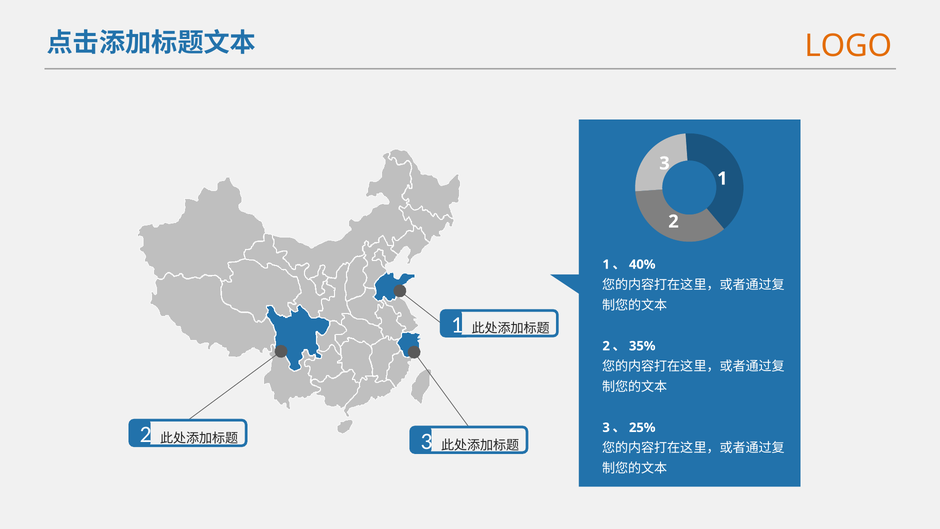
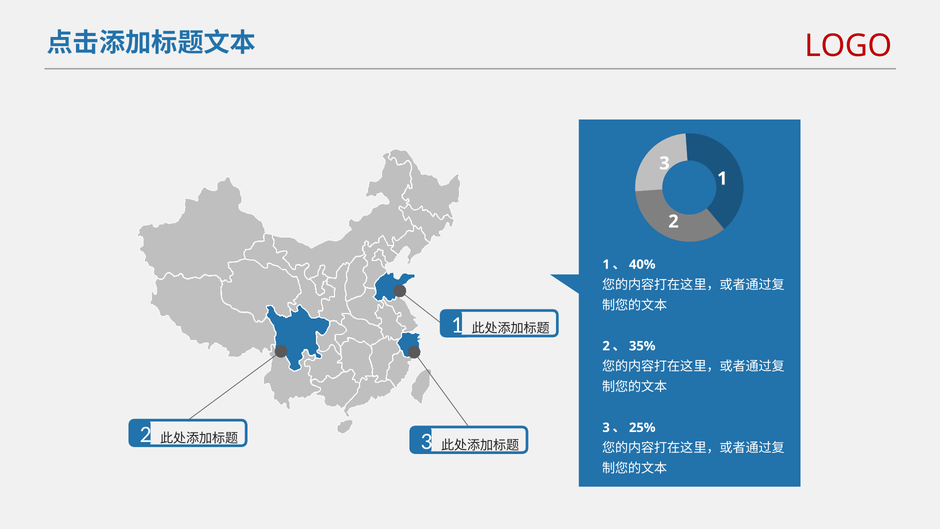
LOGO colour: orange -> red (848, 46)
